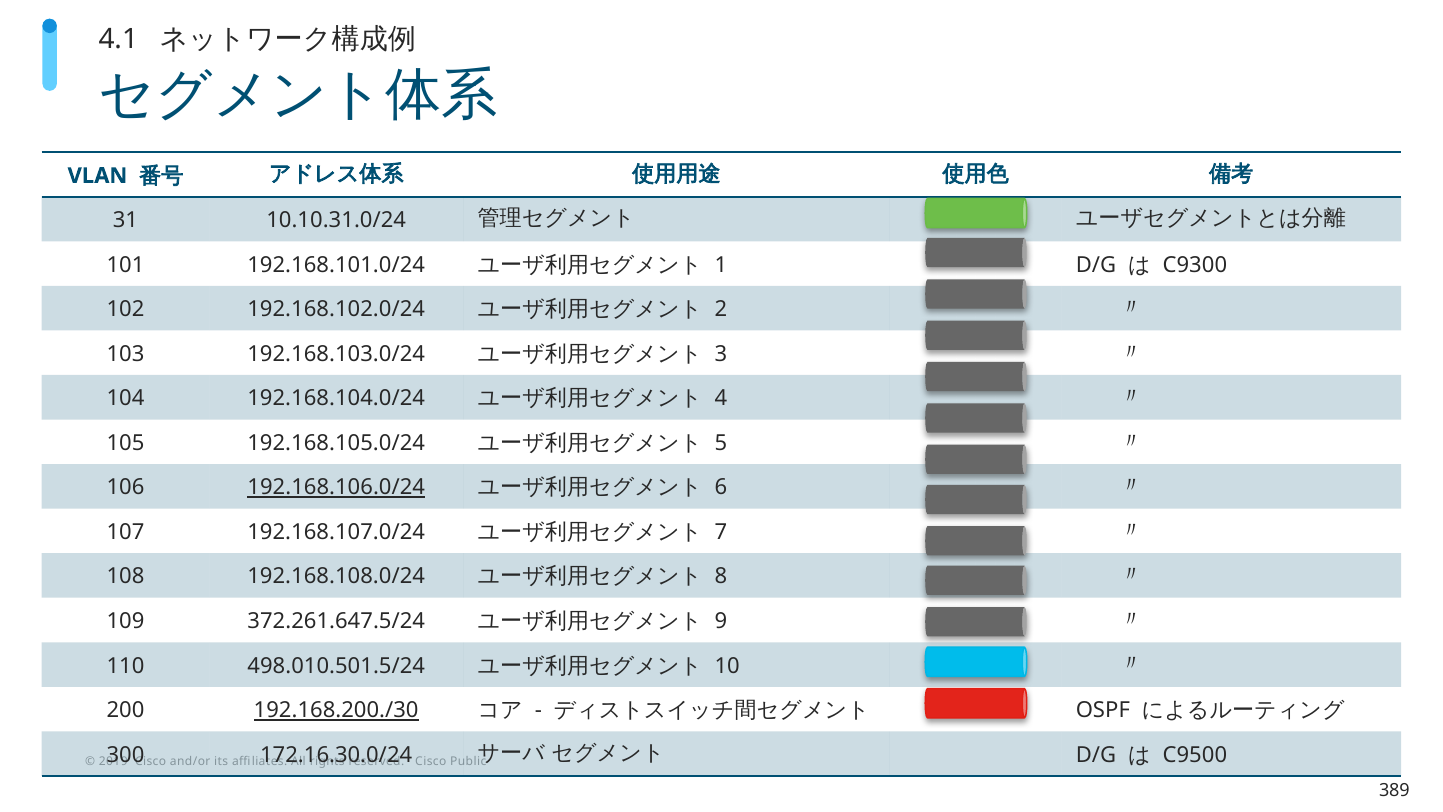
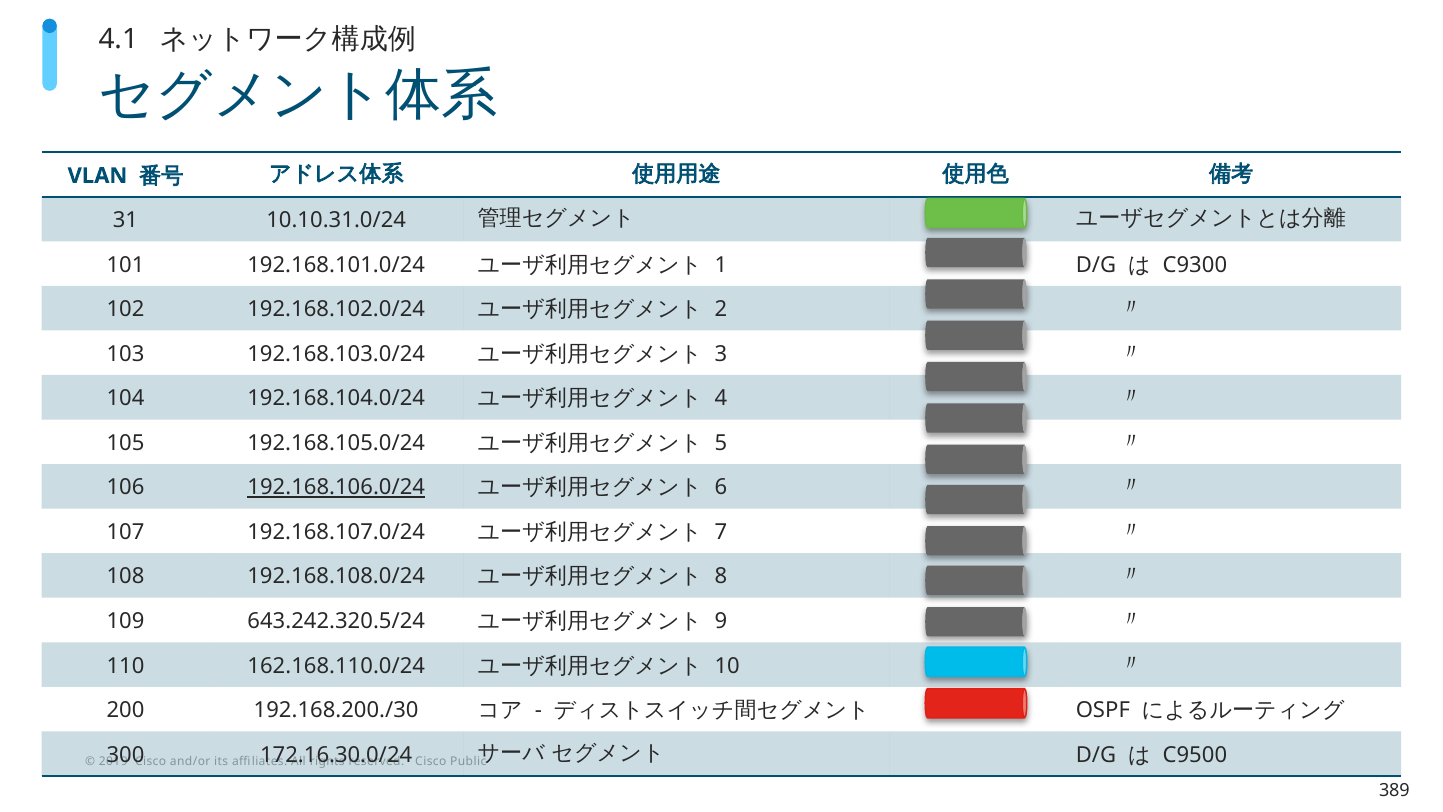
372.261.647.5/24: 372.261.647.5/24 -> 643.242.320.5/24 (336, 621)
498.010.501.5/24: 498.010.501.5/24 -> 162.168.110.0/24 (336, 666)
192.168.200./30 underline: present -> none (336, 710)
